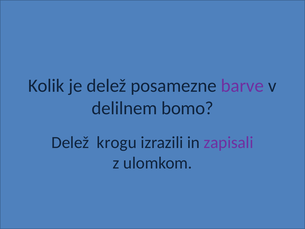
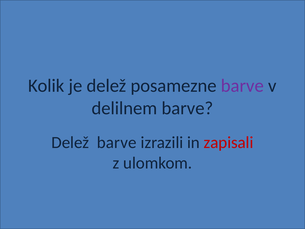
delilnem bomo: bomo -> barve (187, 108)
Delež krogu: krogu -> barve (117, 142)
zapisali colour: purple -> red (229, 142)
